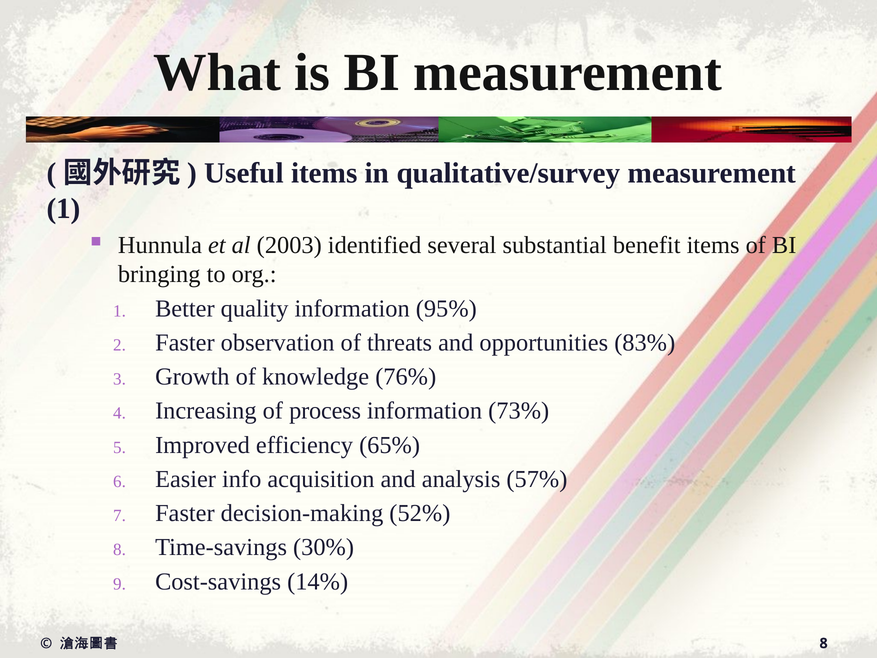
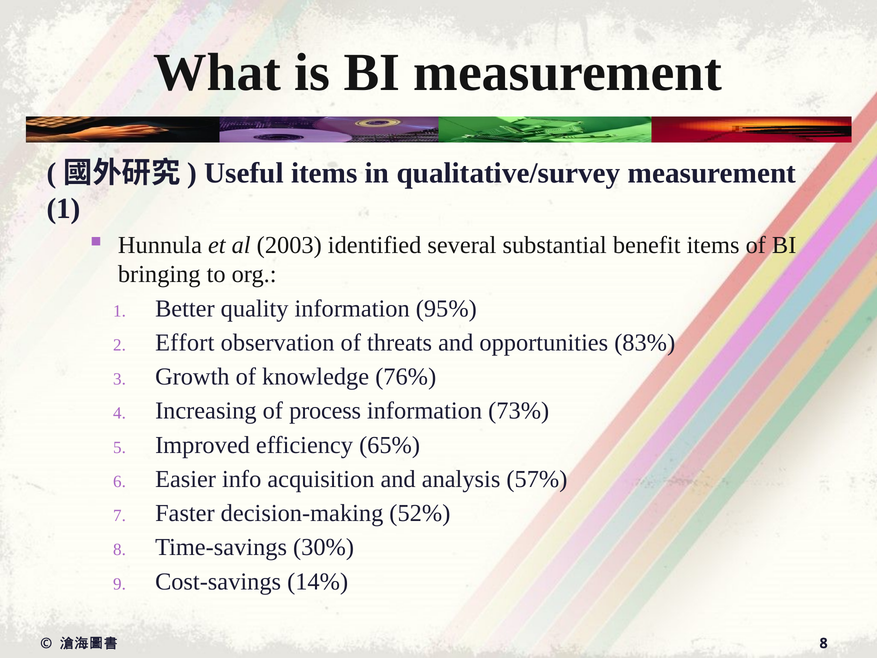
Faster: Faster -> Effort (185, 343)
